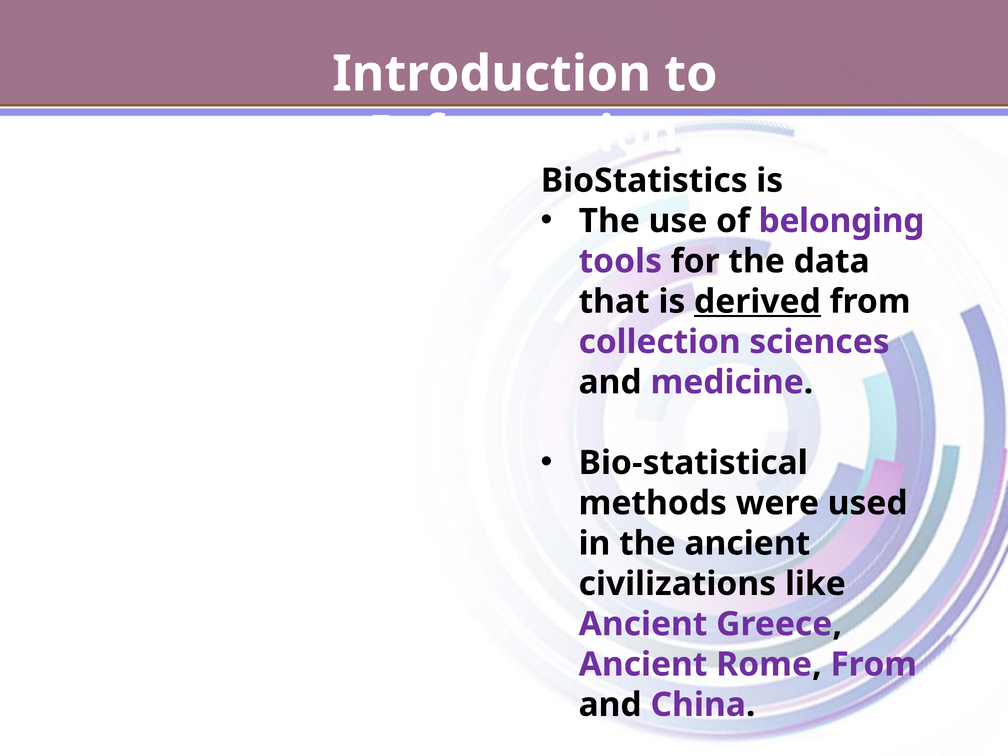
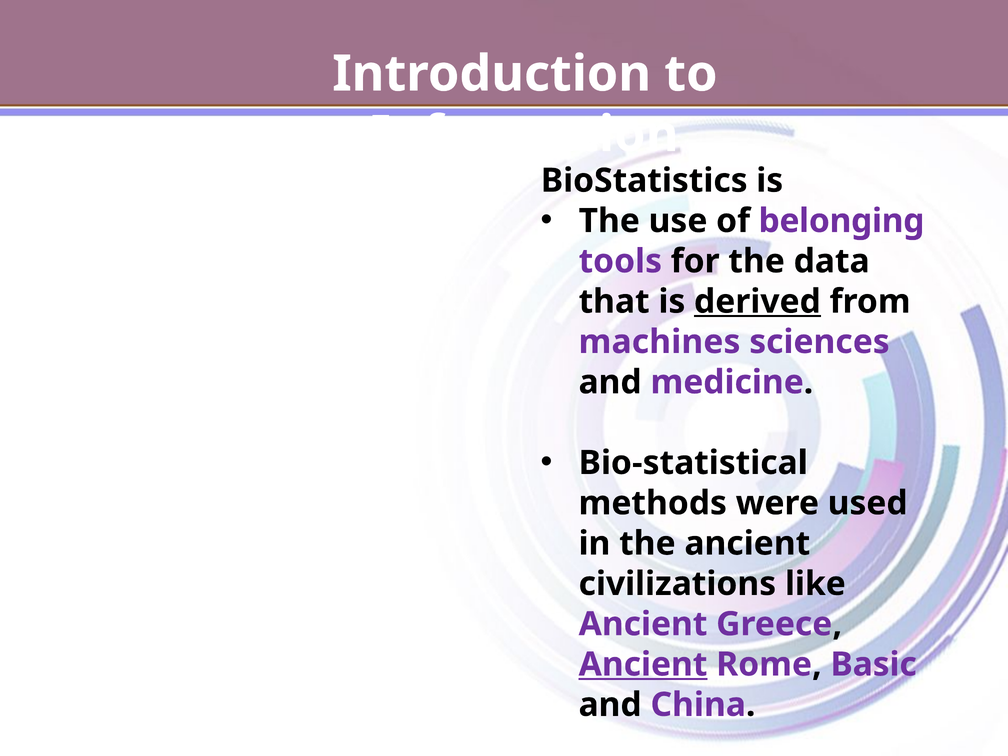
collection: collection -> machines (660, 342)
Ancient underline: none -> present (643, 664)
Rome From: From -> Basic (874, 664)
